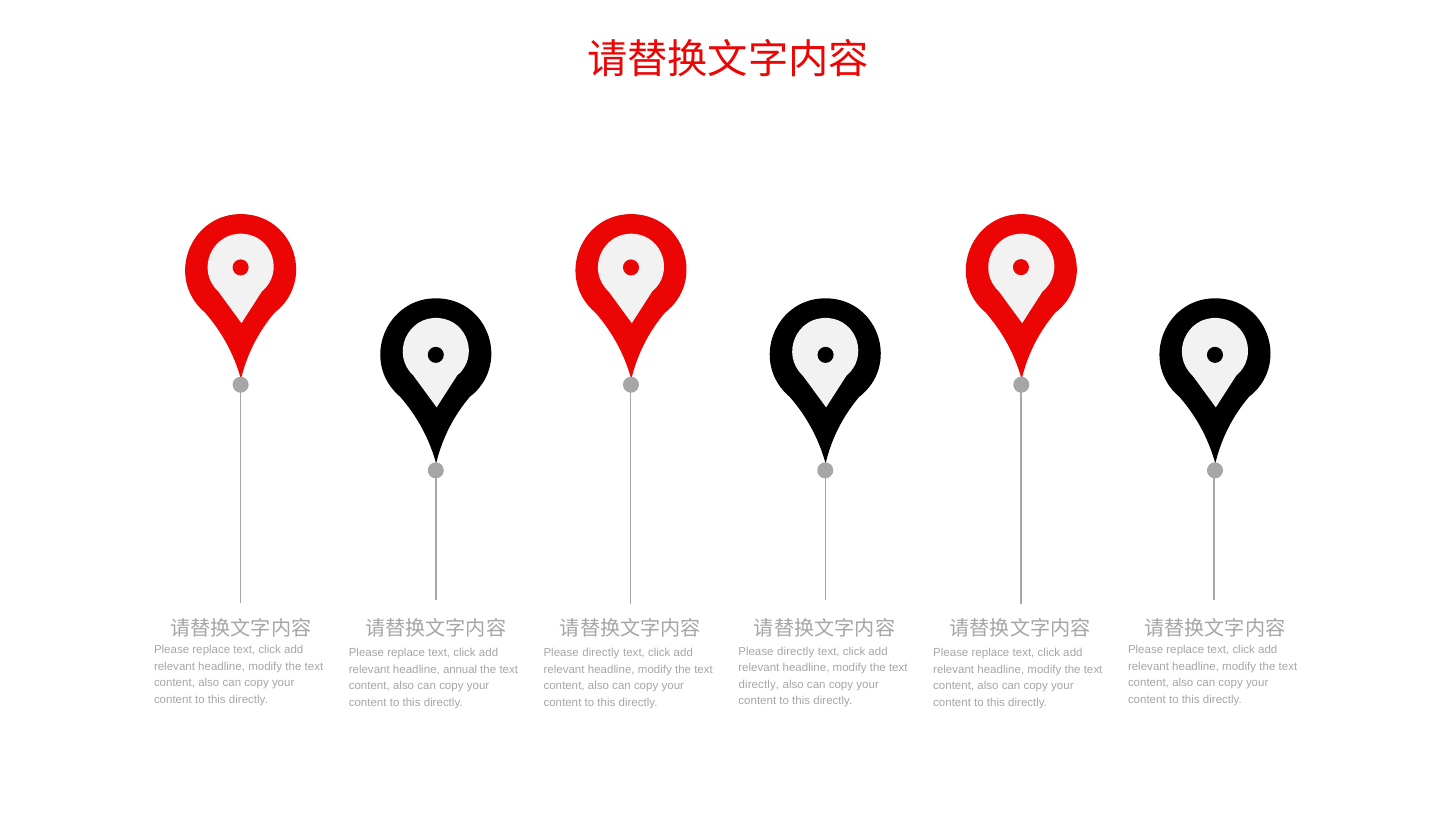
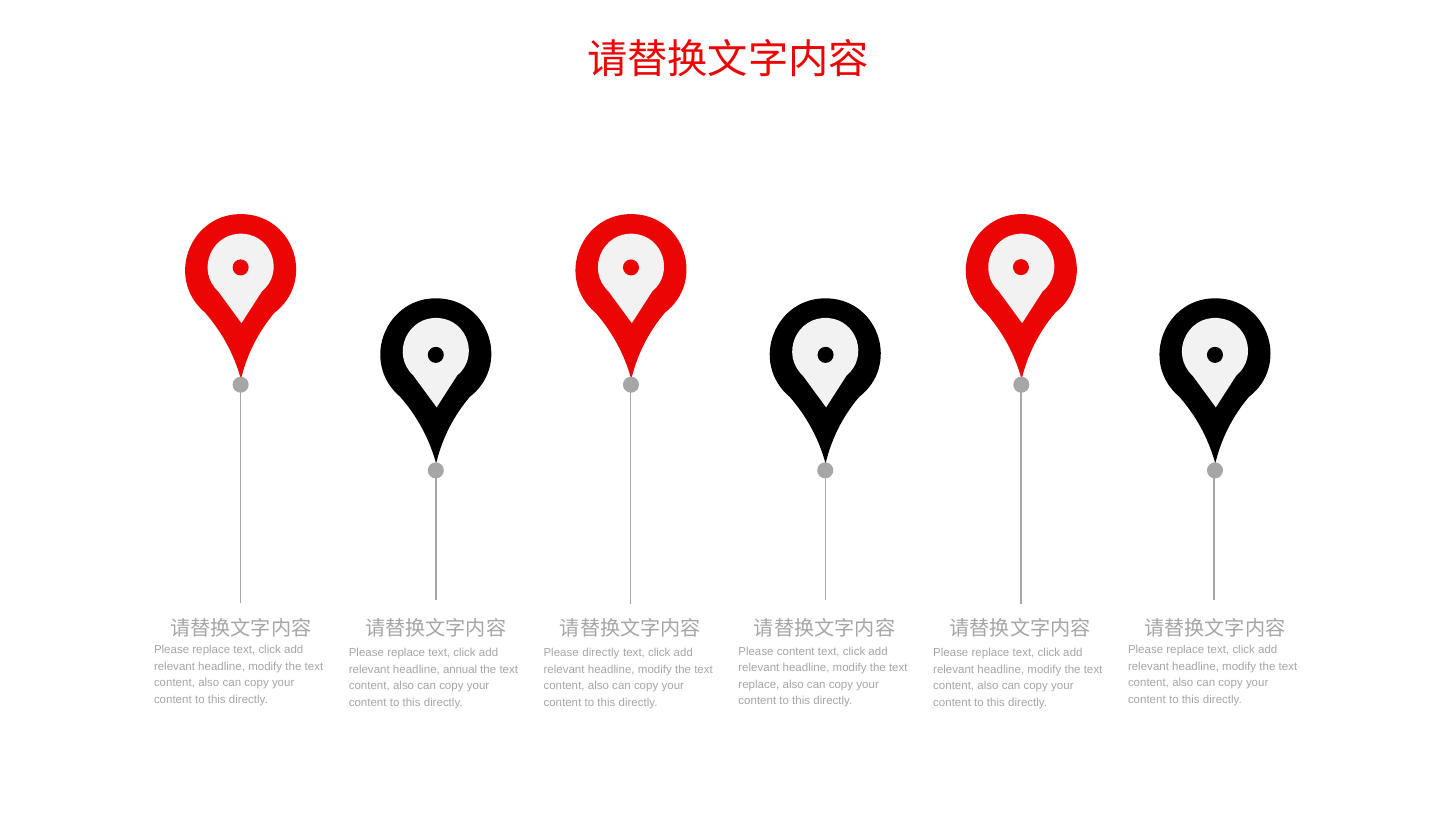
directly: directly -> content (796, 651)
directly: directly -> replace (759, 684)
